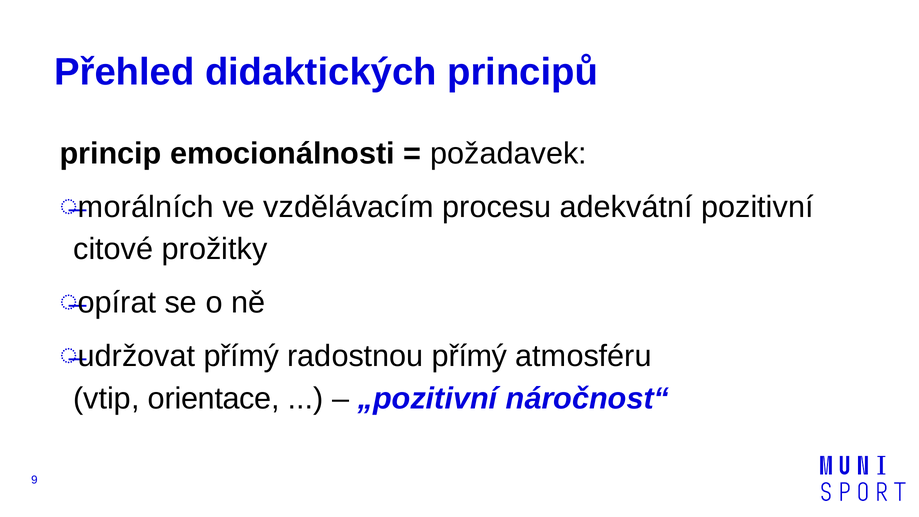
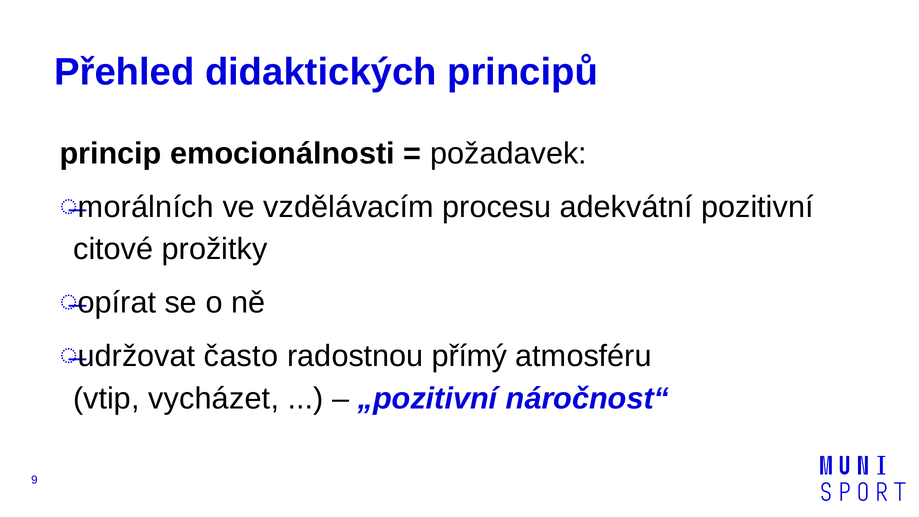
udržovat přímý: přímý -> často (241, 356)
orientace: orientace -> vycházet (214, 398)
